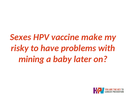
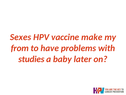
risky: risky -> from (20, 48)
mining: mining -> studies (31, 59)
